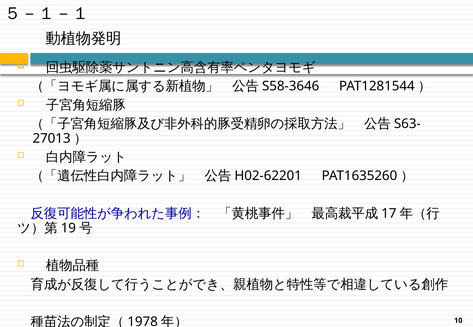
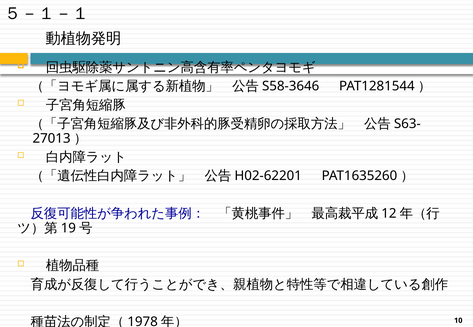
17: 17 -> 12 (389, 214)
